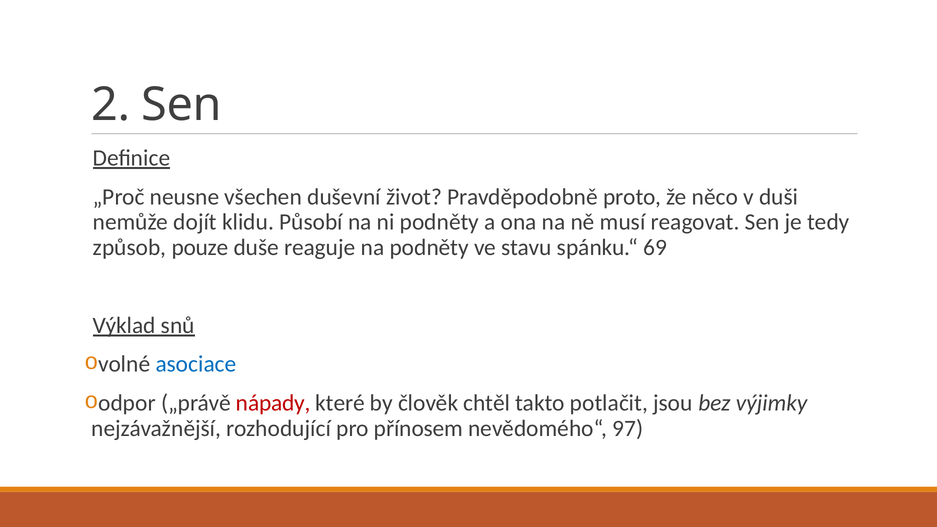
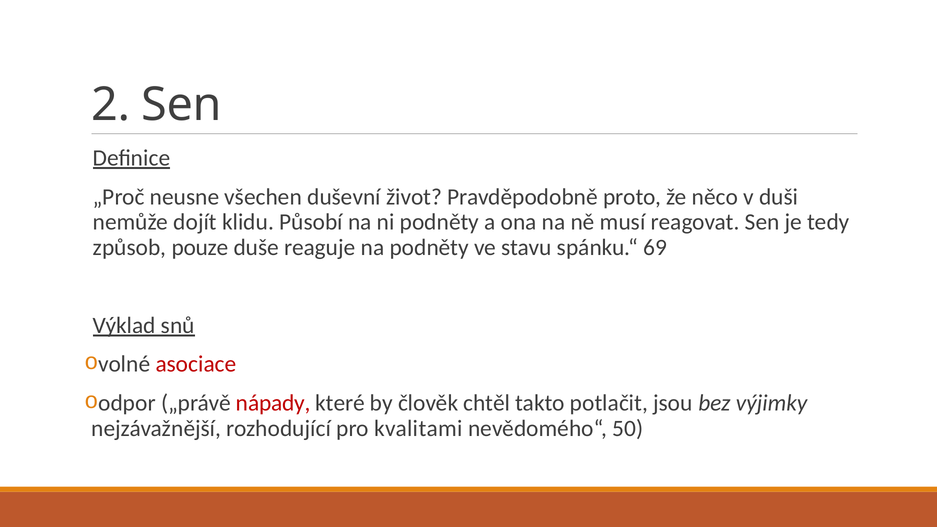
asociace colour: blue -> red (196, 364)
přínosem: přínosem -> kvalitami (418, 429)
97: 97 -> 50 (628, 429)
